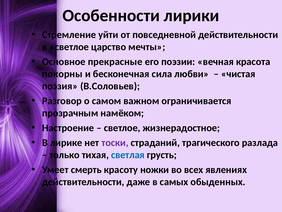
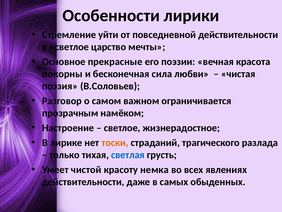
тоски colour: purple -> orange (115, 142)
смерть: смерть -> чистой (86, 169)
ножки: ножки -> немка (155, 169)
